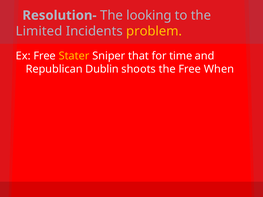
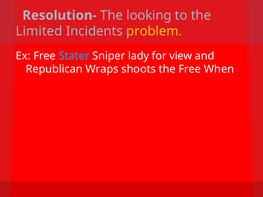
Stater colour: yellow -> light blue (74, 56)
that: that -> lady (139, 56)
time: time -> view (181, 56)
Dublin: Dublin -> Wraps (102, 69)
